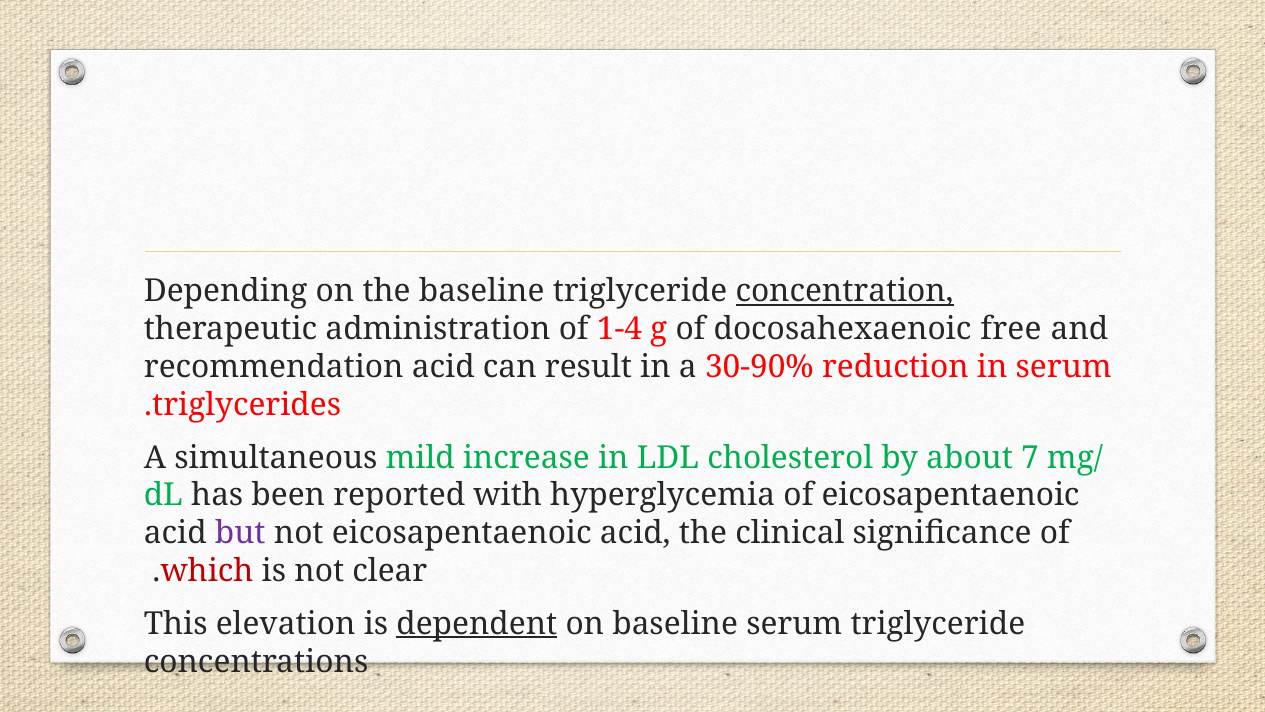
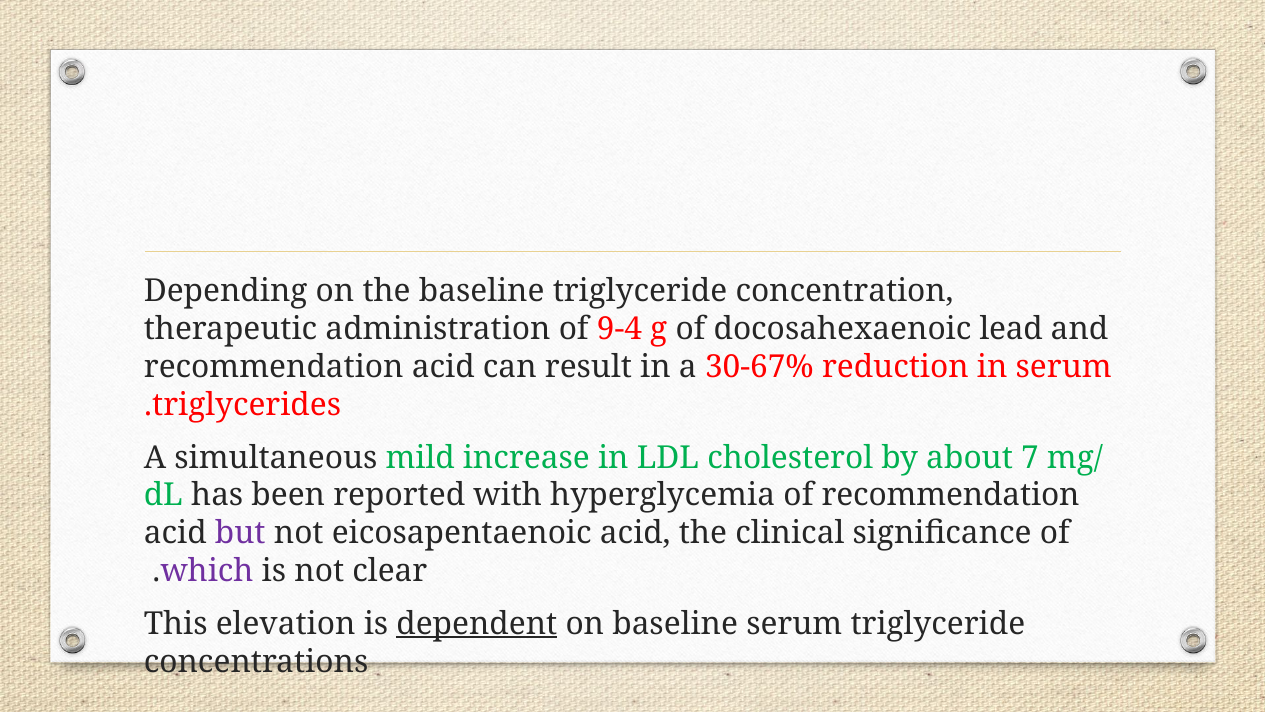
concentration underline: present -> none (845, 291)
1-4: 1-4 -> 9-4 (619, 329)
free: free -> lead (1011, 329)
30-90%: 30-90% -> 30-67% (759, 367)
of eicosapentaenoic: eicosapentaenoic -> recommendation (951, 495)
which colour: red -> purple (207, 571)
